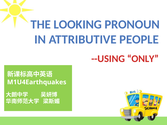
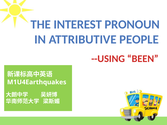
LOOKING: LOOKING -> INTEREST (78, 25)
ONLY: ONLY -> BEEN (143, 59)
